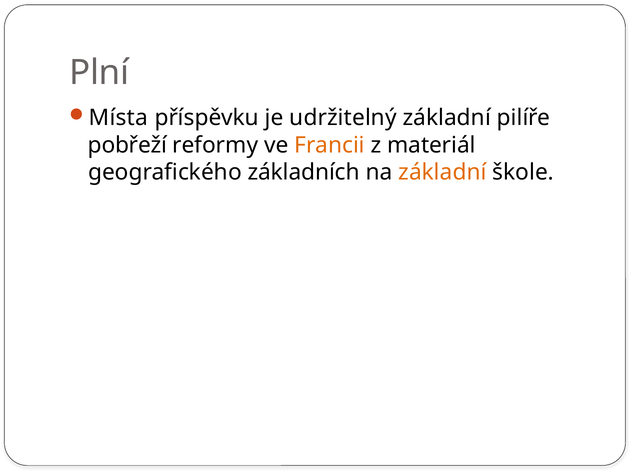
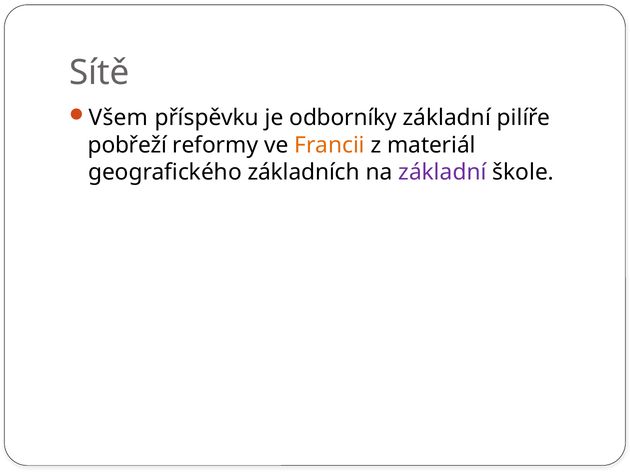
Plní: Plní -> Sítě (99, 73)
Místa: Místa -> Všem (118, 118)
udržitelný: udržitelný -> odborníky (343, 118)
základní colour: orange -> purple (442, 173)
